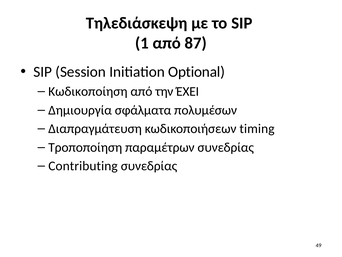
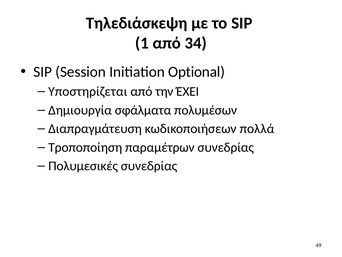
87: 87 -> 34 (196, 43)
Κωδικοποίηση: Κωδικοποίηση -> Υποστηρίζεται (88, 91)
timing: timing -> πολλά (257, 129)
Contributing: Contributing -> Πολυμεσικές (83, 166)
